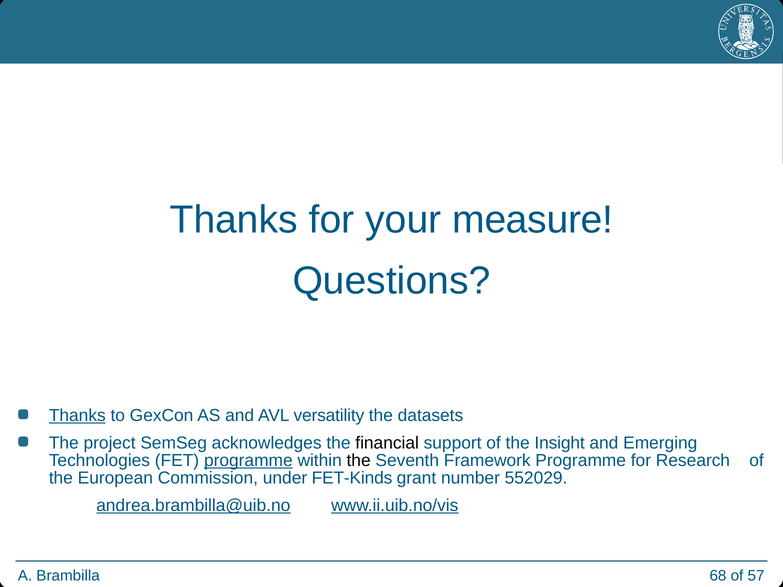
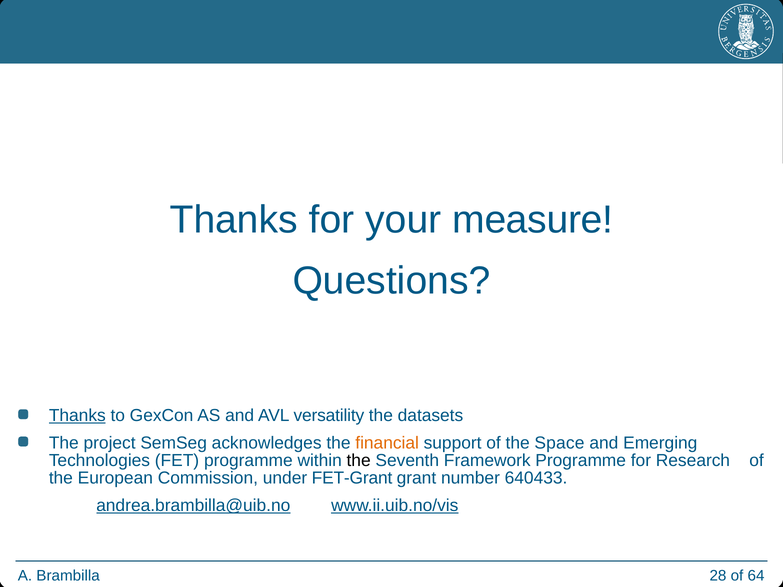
financial colour: black -> orange (387, 443)
Insight: Insight -> Space (559, 443)
programme underline: present -> none (248, 461)
FET-Kinds: FET-Kinds -> FET-Grant (352, 478)
552029: 552029 -> 640433 (536, 478)
68: 68 -> 28 (718, 576)
57: 57 -> 64 (756, 576)
